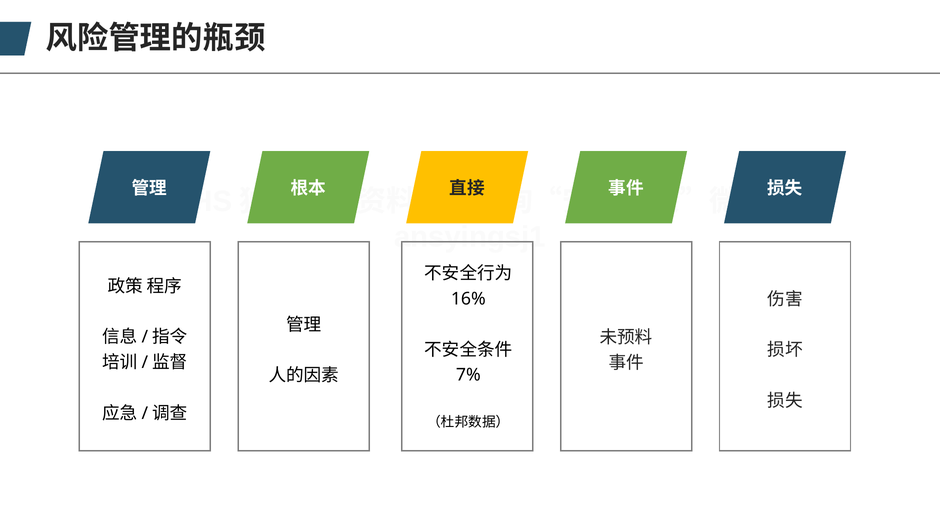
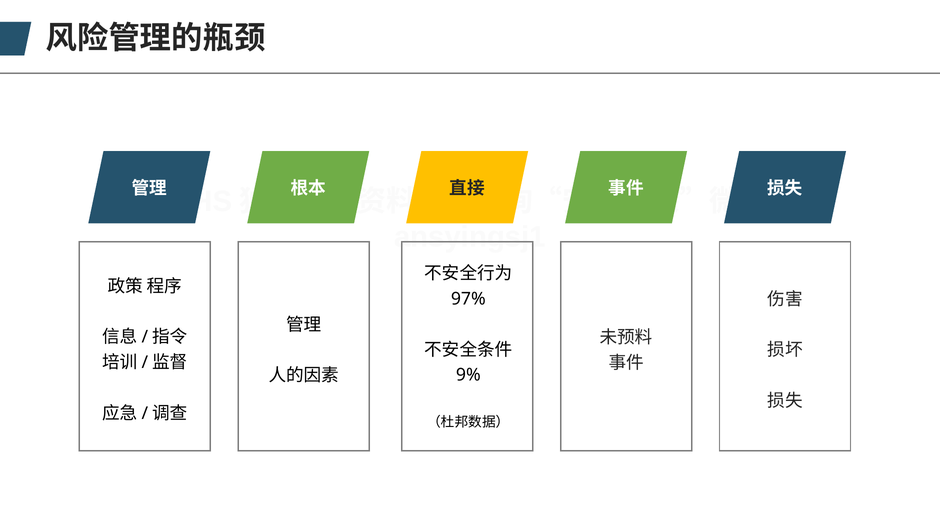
16%: 16% -> 97% (468, 299)
7%: 7% -> 9% (468, 375)
